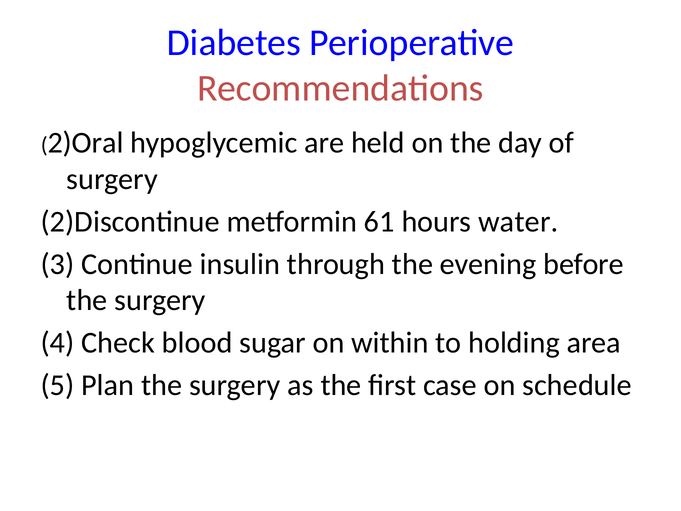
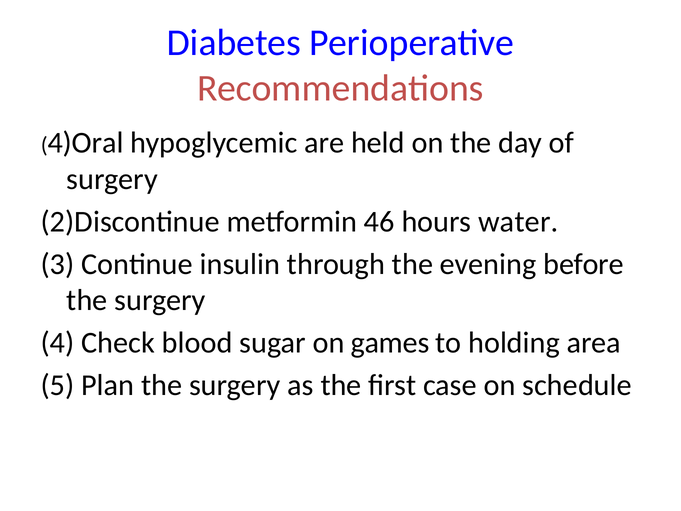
2)Oral: 2)Oral -> 4)Oral (86, 143)
61: 61 -> 46 (379, 222)
within: within -> games (390, 343)
